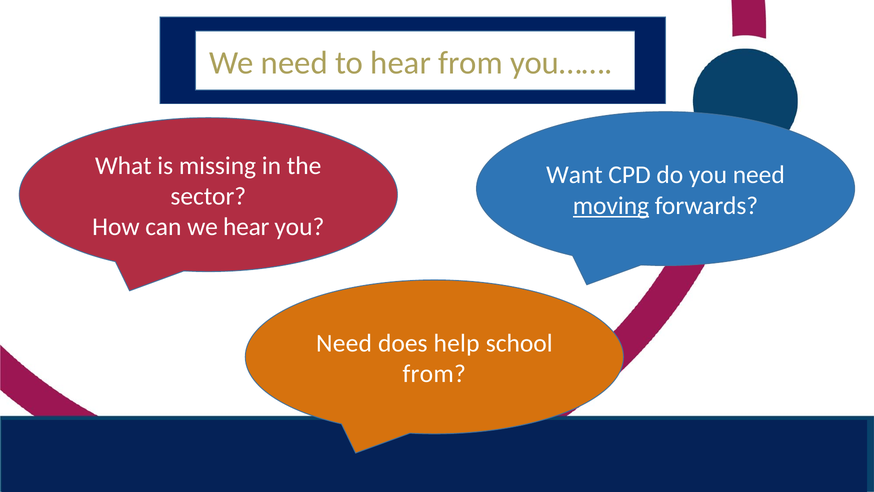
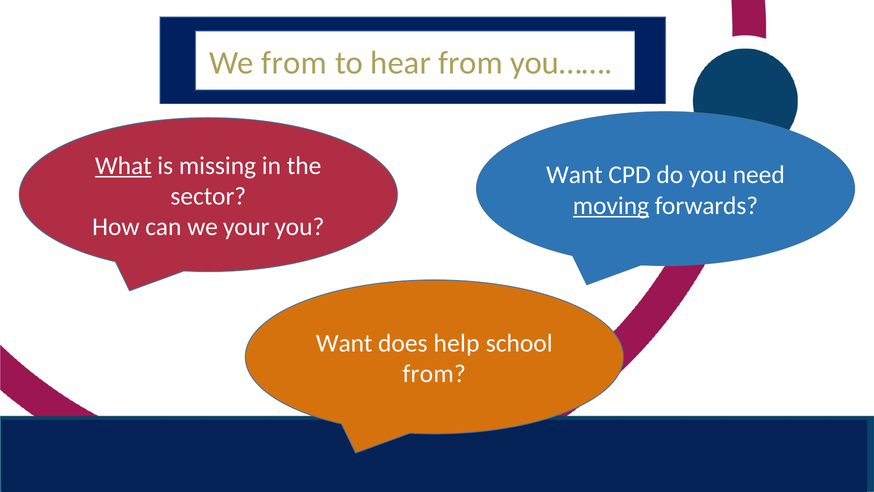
We need: need -> from (294, 63)
What underline: none -> present (123, 166)
we hear: hear -> your (246, 227)
Need: Need -> Want (344, 343)
